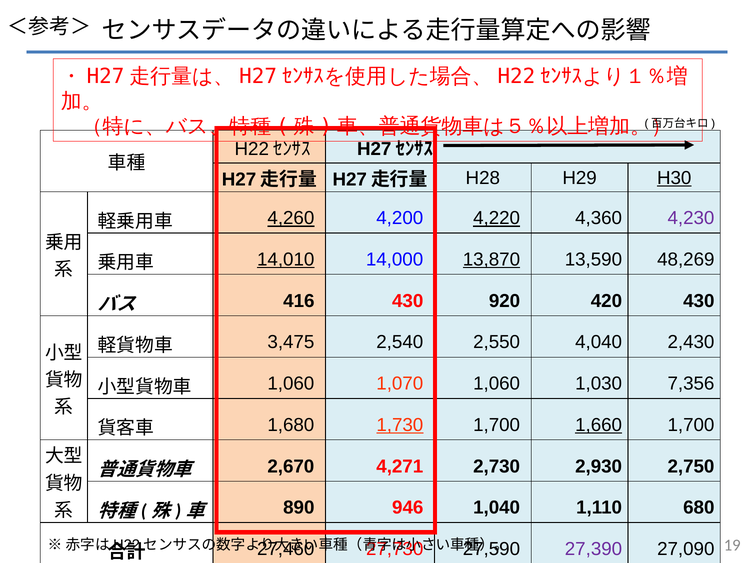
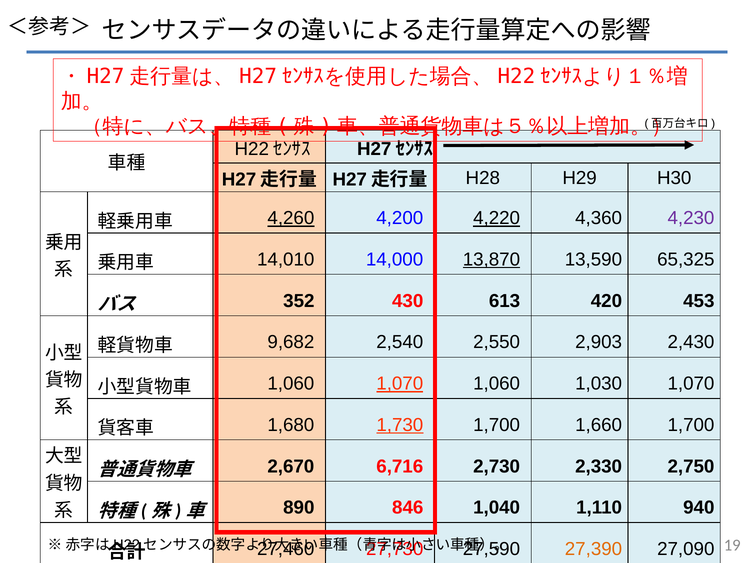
H30 underline: present -> none (674, 178)
14,010 underline: present -> none (286, 260)
48,269: 48,269 -> 65,325 (686, 260)
416: 416 -> 352 (299, 301)
920: 920 -> 613 (505, 301)
420 430: 430 -> 453 (699, 301)
3,475: 3,475 -> 9,682 (291, 342)
4,040: 4,040 -> 2,903 (599, 342)
1,070 underline: none -> present (400, 384)
1,030 7,356: 7,356 -> 1,070 (691, 384)
1,660 underline: present -> none (599, 425)
4,271: 4,271 -> 6,716 (400, 467)
2,930: 2,930 -> 2,330 (599, 467)
946: 946 -> 846 (408, 508)
680: 680 -> 940 (699, 508)
27,390 colour: purple -> orange (593, 549)
